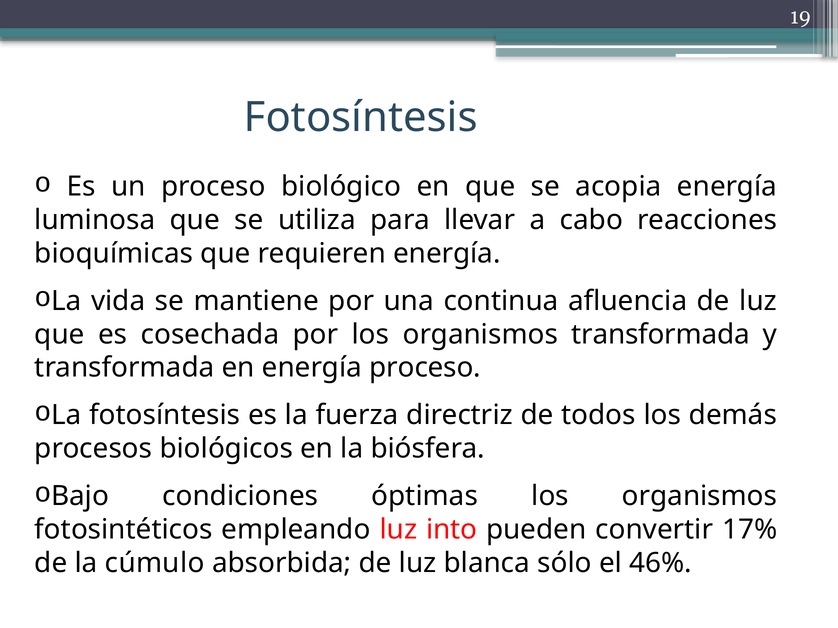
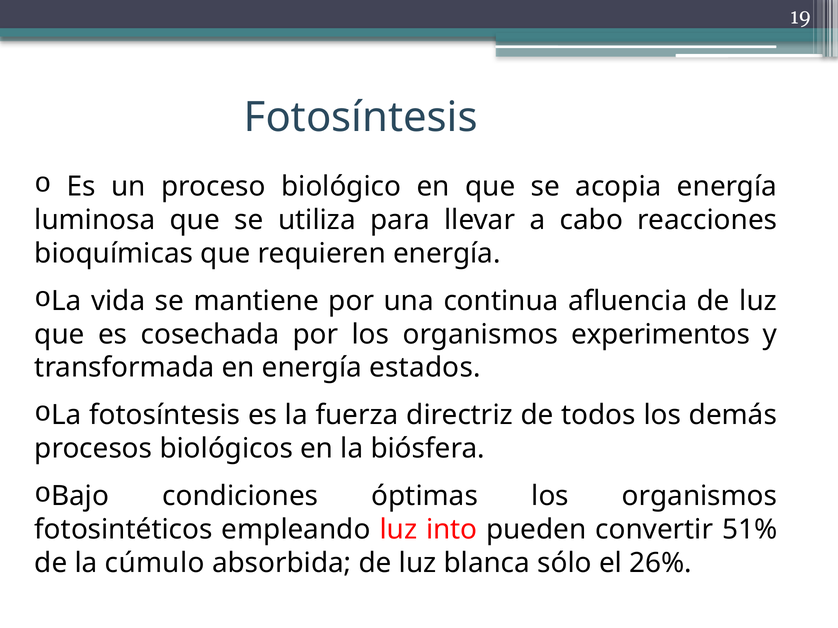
organismos transformada: transformada -> experimentos (661, 335)
energía proceso: proceso -> estados (425, 368)
17%: 17% -> 51% (750, 530)
46%: 46% -> 26% (661, 564)
